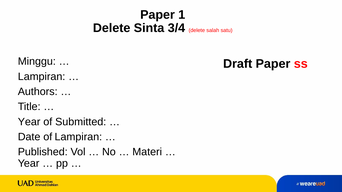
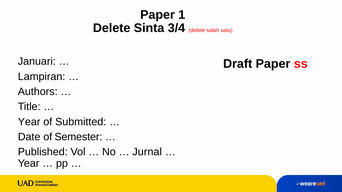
Minggu: Minggu -> Januari (37, 62)
of Lampiran: Lampiran -> Semester (78, 137)
Materi: Materi -> Jurnal (147, 152)
